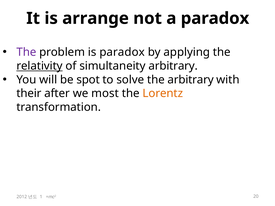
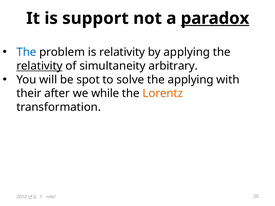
arrange: arrange -> support (95, 18)
paradox underline: none -> present (215, 18)
The colour: purple -> blue (26, 52)
is paradox: paradox -> relativity (122, 52)
the arbitrary: arbitrary -> applying (191, 80)
most: most -> while (105, 94)
